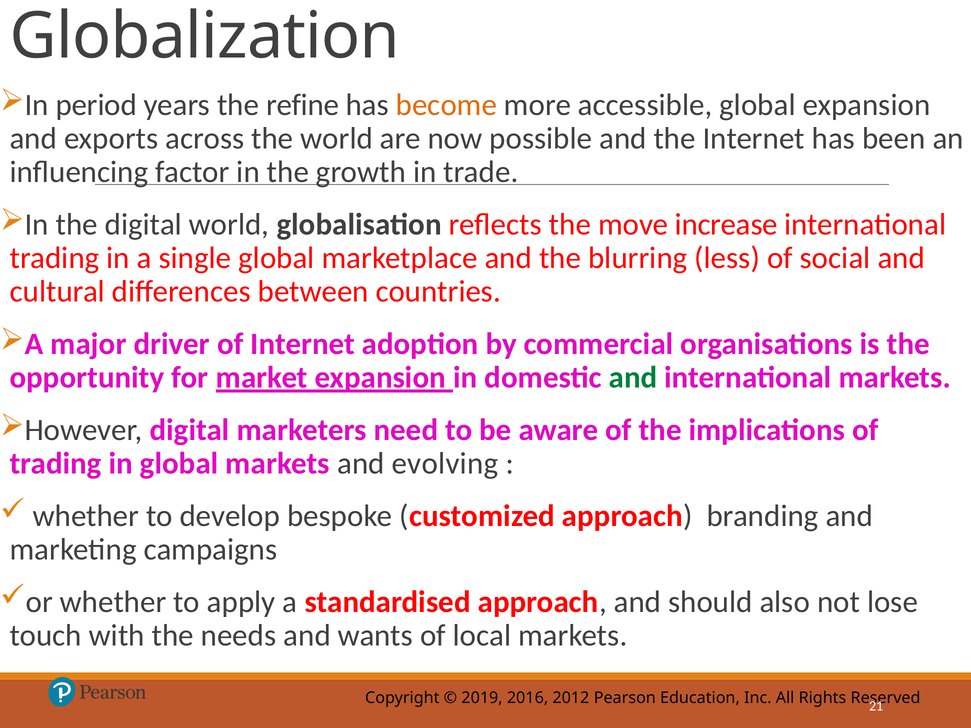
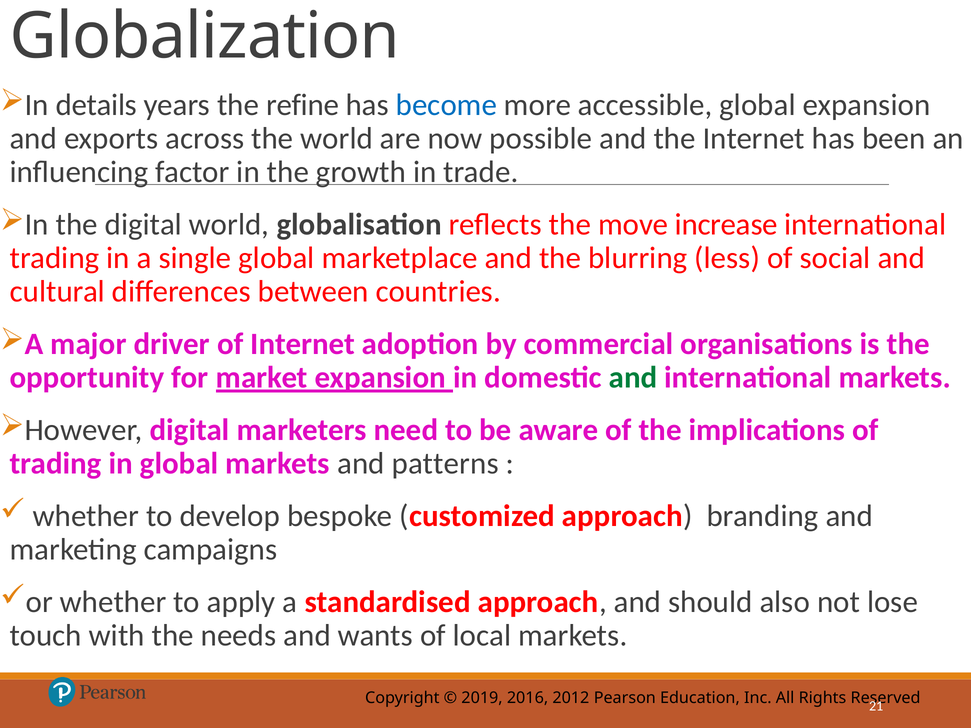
period: period -> details (96, 105)
become colour: orange -> blue (446, 105)
evolving: evolving -> patterns (445, 464)
